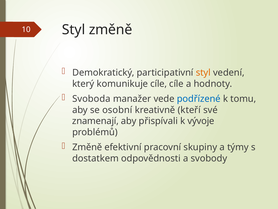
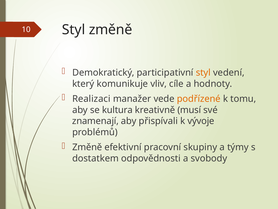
komunikuje cíle: cíle -> vliv (159, 84)
Svoboda: Svoboda -> Realizaci (91, 99)
podřízené colour: blue -> orange (199, 99)
osobní: osobní -> kultura (117, 110)
kteří: kteří -> musí (189, 110)
